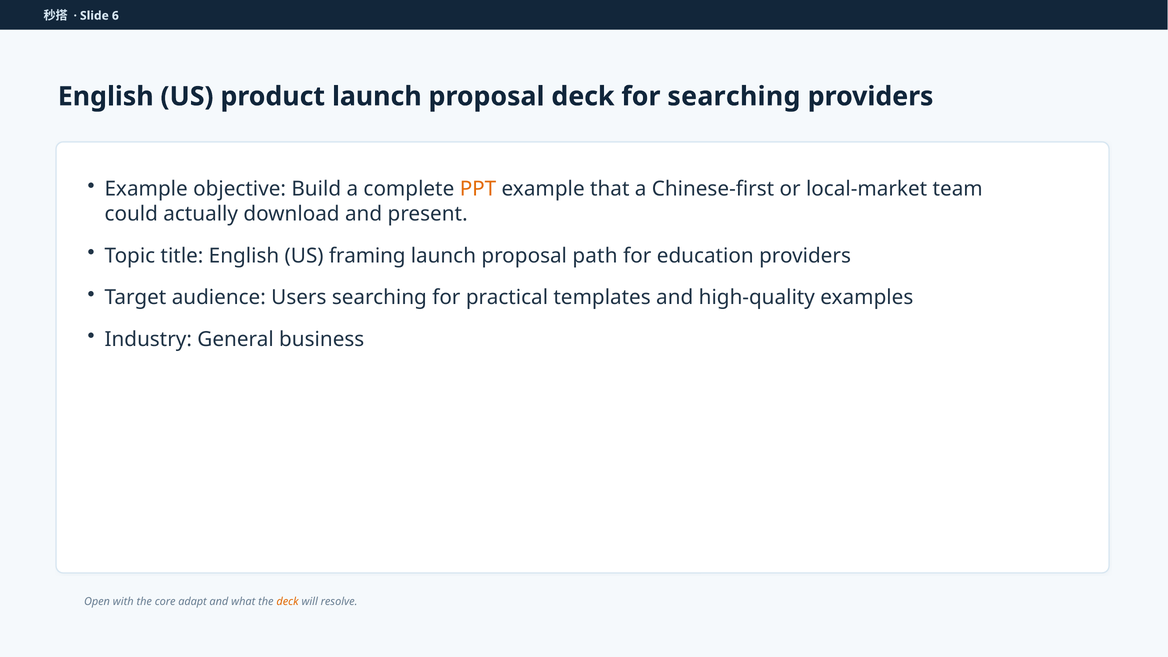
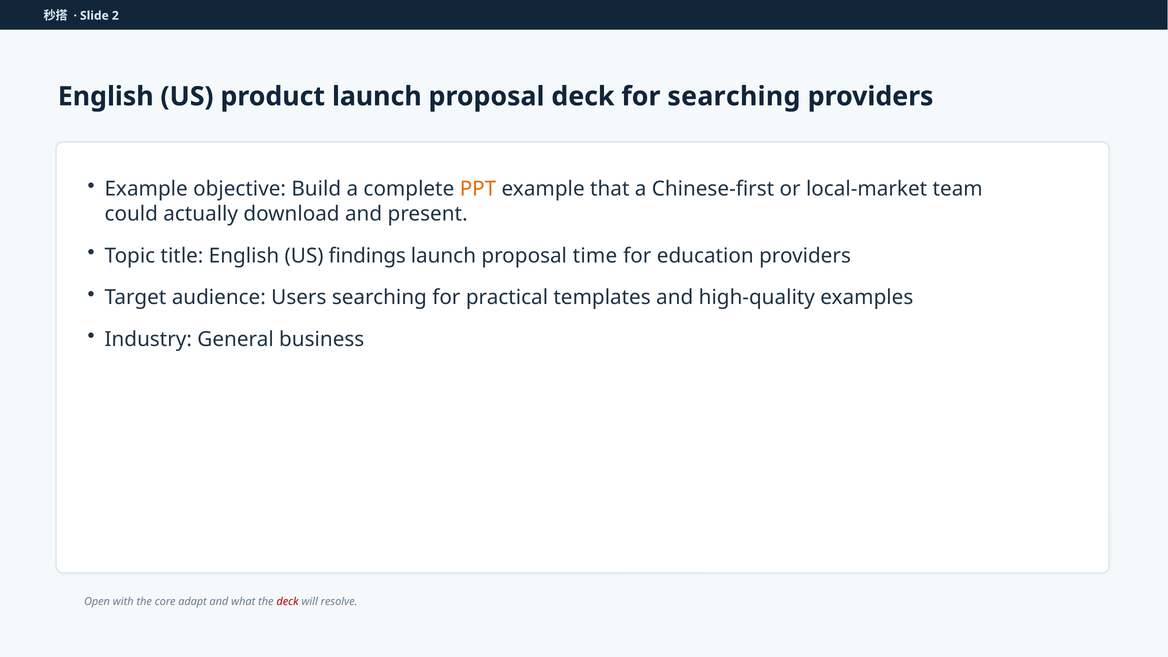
6: 6 -> 2 (115, 16)
framing: framing -> findings (367, 256)
path: path -> time (595, 256)
deck colour: orange -> red (288, 602)
